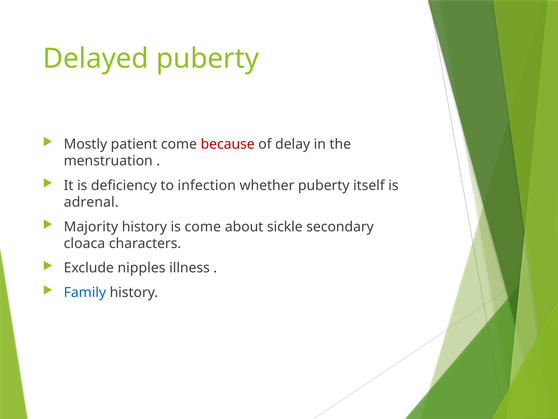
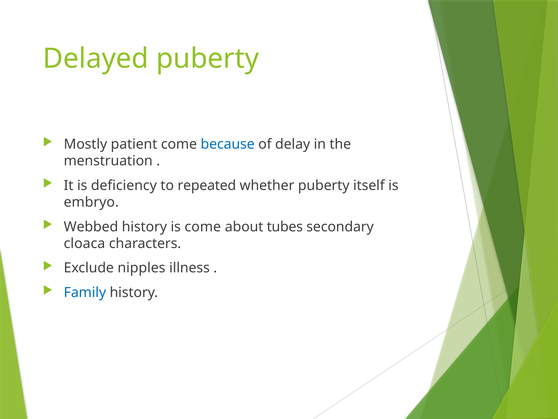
because colour: red -> blue (228, 144)
infection: infection -> repeated (207, 185)
adrenal: adrenal -> embryo (91, 202)
Majority: Majority -> Webbed (91, 226)
sickle: sickle -> tubes (285, 226)
